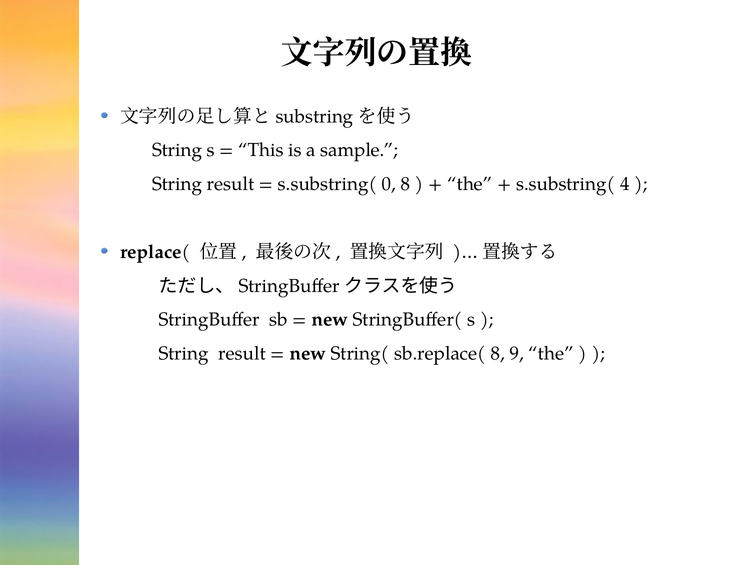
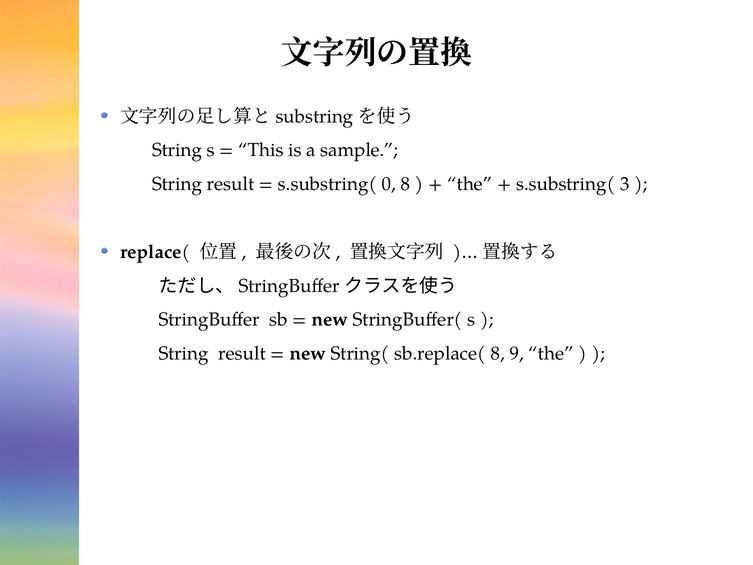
4: 4 -> 3 (625, 184)
